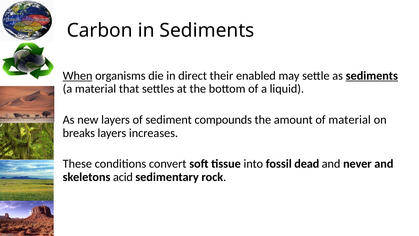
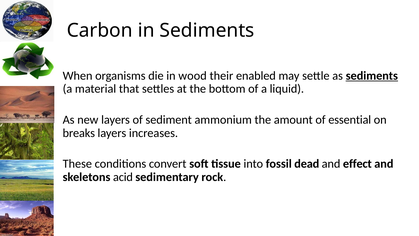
When underline: present -> none (78, 76)
direct: direct -> wood (193, 76)
compounds: compounds -> ammonium (223, 120)
of material: material -> essential (350, 120)
never: never -> effect (357, 164)
